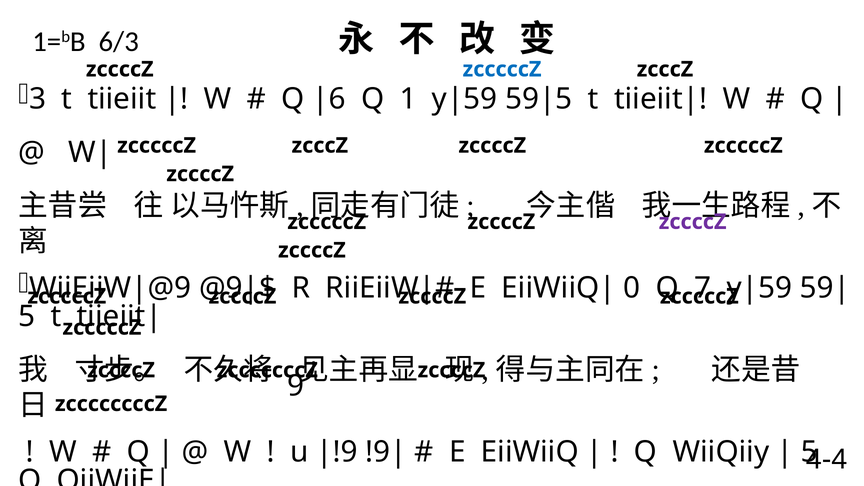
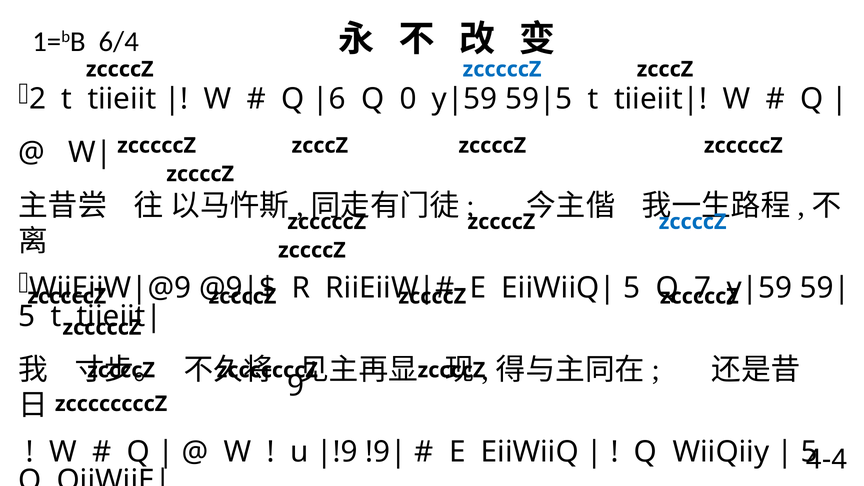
6/3: 6/3 -> 6/4 (119, 42)
3: 3 -> 2 (38, 99)
1: 1 -> 0 (408, 99)
zccccZ colour: purple -> blue (693, 222)
0: 0 -> 5 (632, 288)
